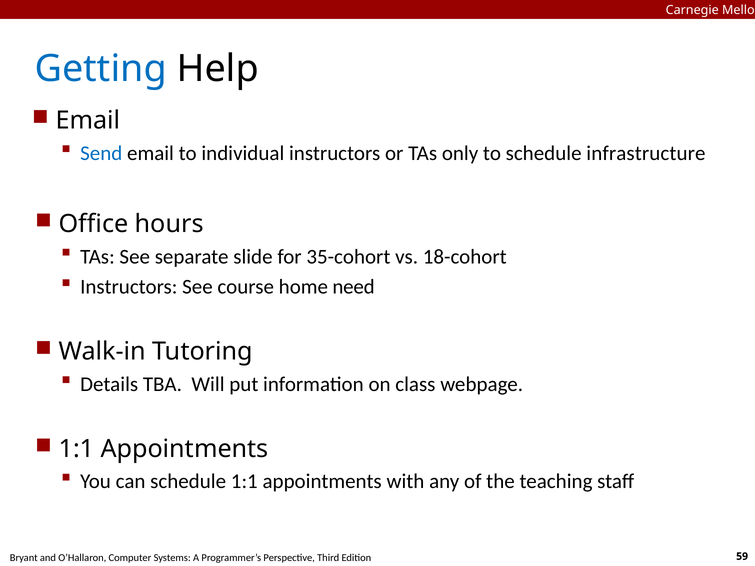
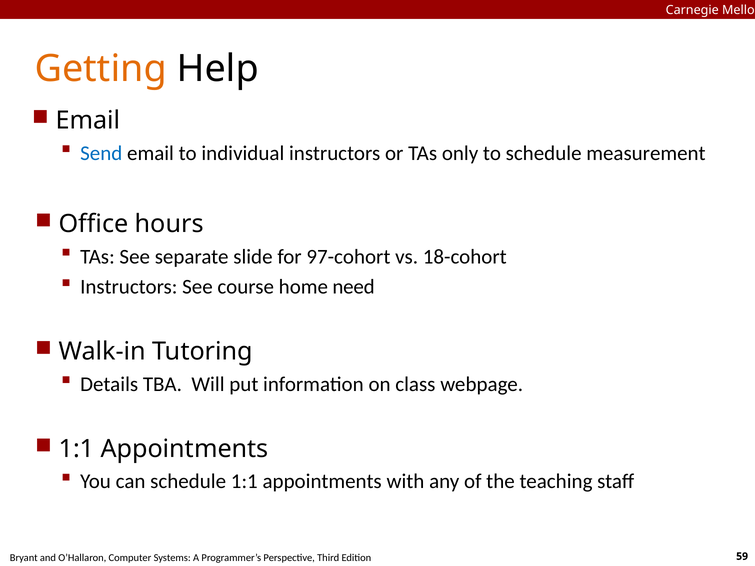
Getting colour: blue -> orange (101, 69)
infrastructure: infrastructure -> measurement (646, 153)
35-cohort: 35-cohort -> 97-cohort (348, 257)
